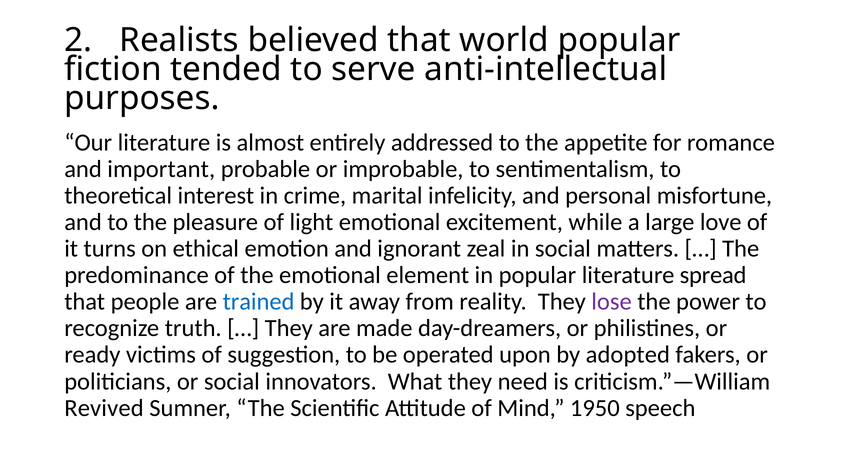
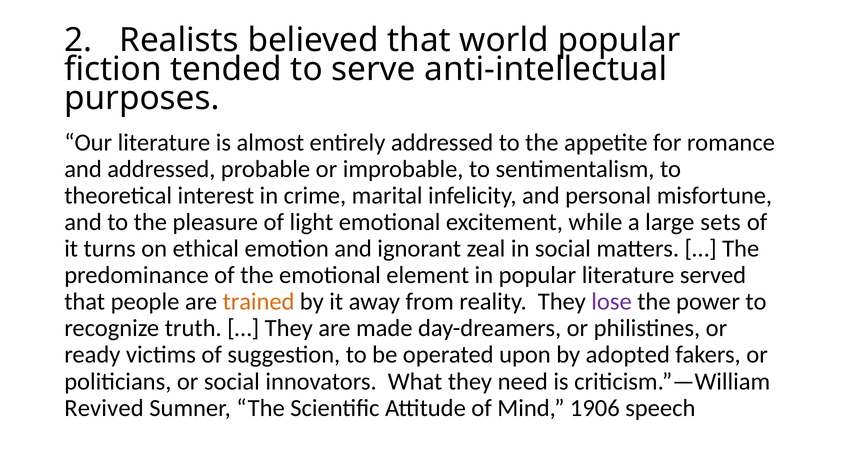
and important: important -> addressed (161, 169)
love: love -> sets (721, 222)
spread: spread -> served (713, 275)
trained colour: blue -> orange (259, 302)
1950: 1950 -> 1906 (595, 408)
